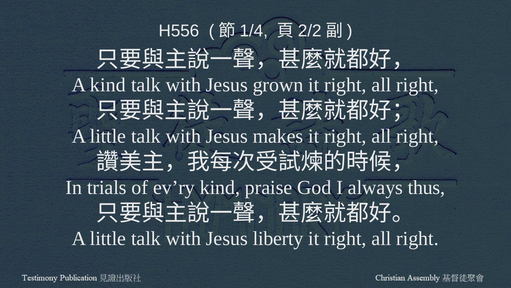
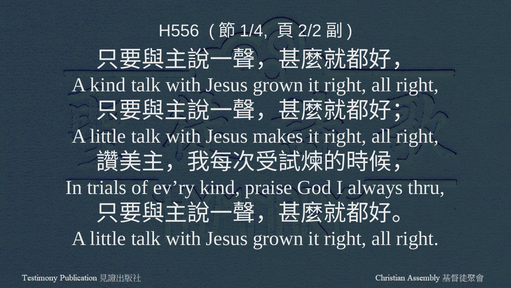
thus: thus -> thru (426, 187)
liberty: liberty -> grown (278, 238)
